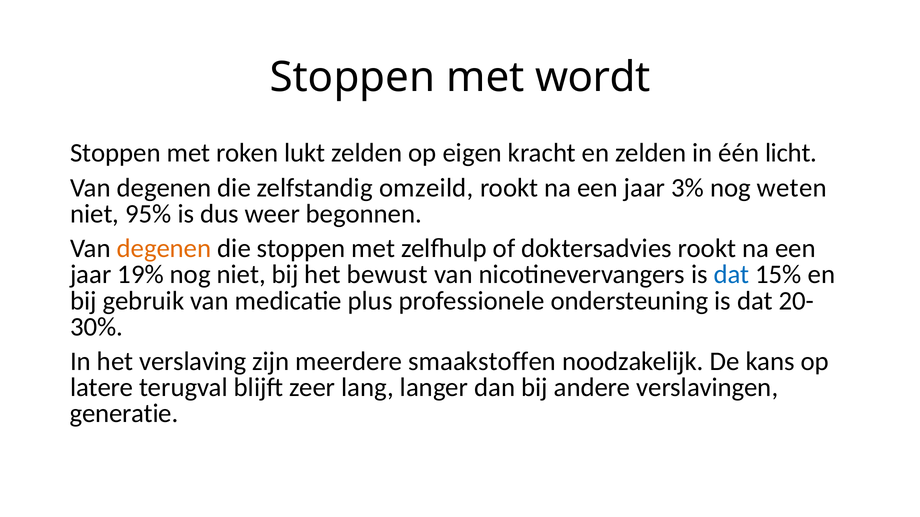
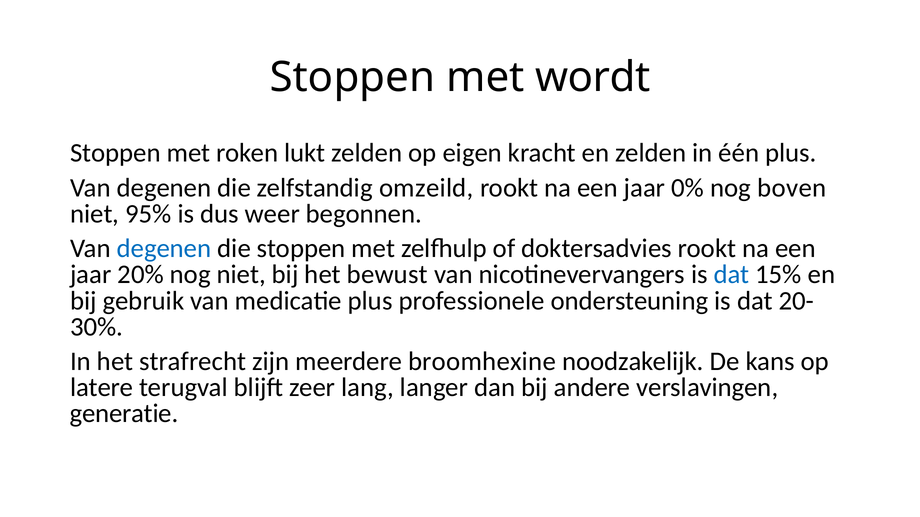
één licht: licht -> plus (791, 153)
3%: 3% -> 0% (688, 188)
weten: weten -> boven (792, 188)
degenen colour: orange -> blue (164, 249)
19%: 19% -> 20% (141, 275)
verslaving: verslaving -> strafrecht (193, 362)
smaakstoffen: smaakstoffen -> broomhexine (482, 362)
